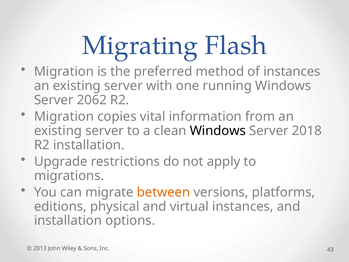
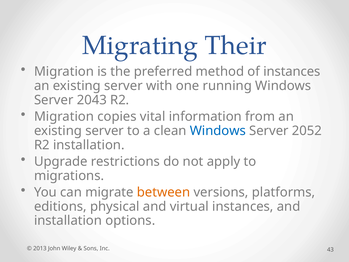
Flash: Flash -> Their (236, 45)
2062: 2062 -> 2043 (92, 100)
Windows colour: black -> blue (218, 131)
2018: 2018 -> 2052 (307, 131)
